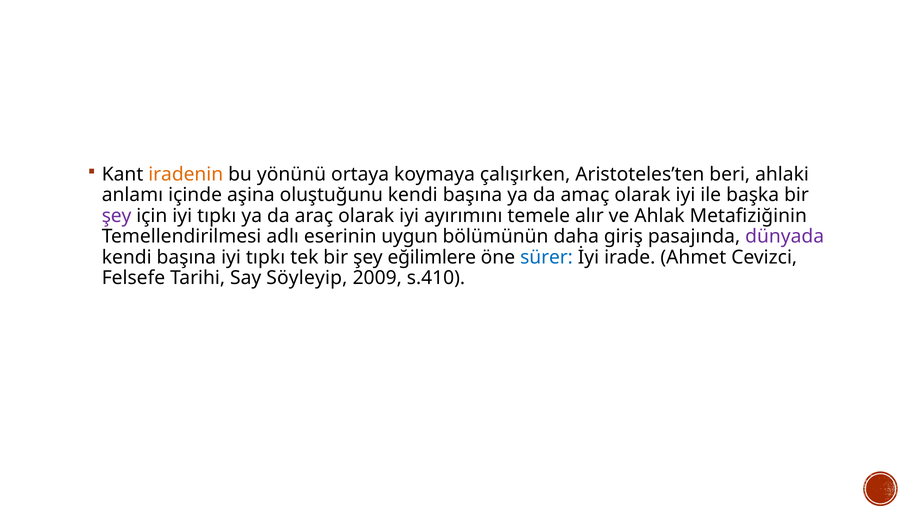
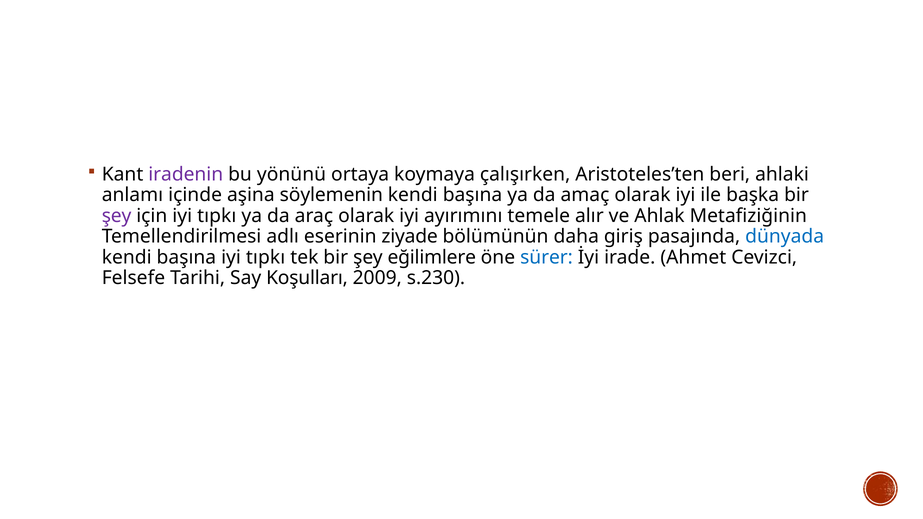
iradenin colour: orange -> purple (186, 174)
oluştuğunu: oluştuğunu -> söylemenin (331, 195)
uygun: uygun -> ziyade (410, 237)
dünyada colour: purple -> blue (785, 237)
Söyleyip: Söyleyip -> Koşulları (307, 278)
s.410: s.410 -> s.230 (436, 278)
